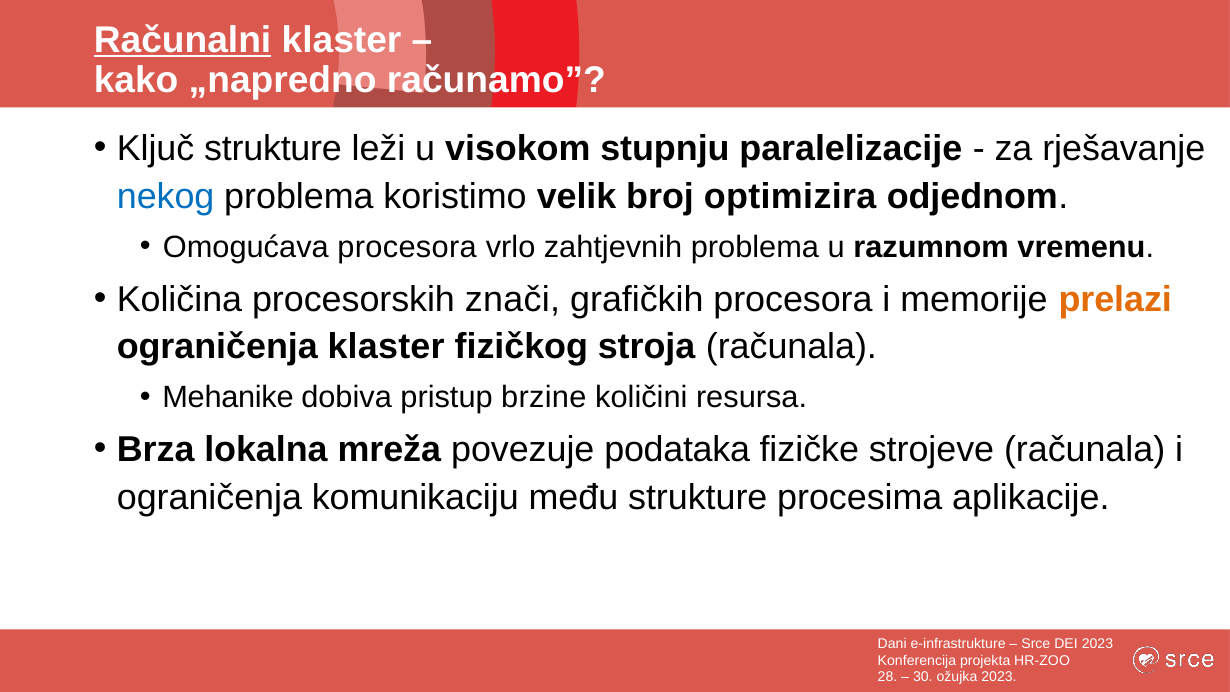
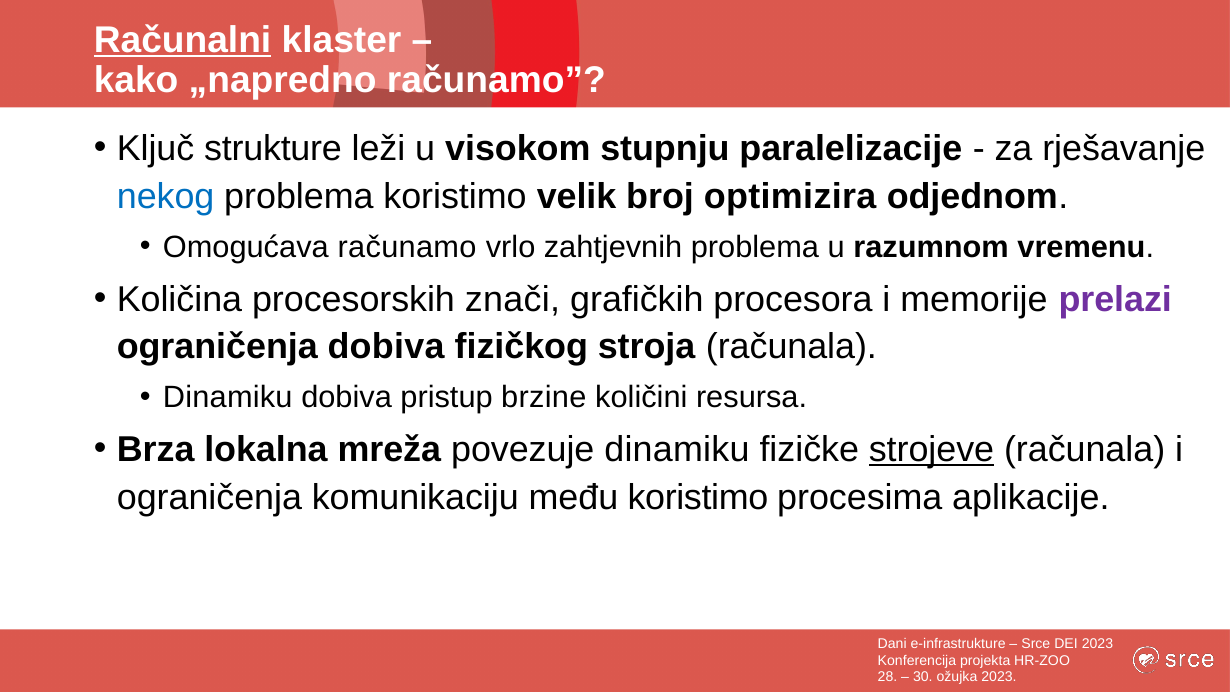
Omogućava procesora: procesora -> računamo (407, 247)
prelazi colour: orange -> purple (1115, 299)
ograničenja klaster: klaster -> dobiva (386, 347)
Mehanike: Mehanike -> Dinamiku (228, 398)
povezuje podataka: podataka -> dinamiku (677, 450)
strojeve underline: none -> present (932, 450)
među strukture: strukture -> koristimo (698, 497)
